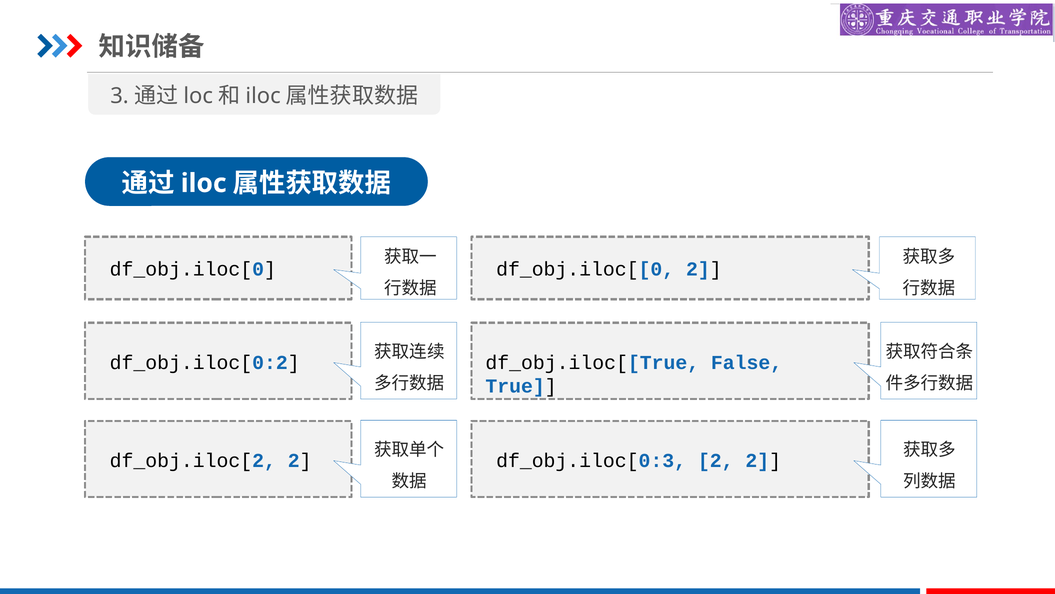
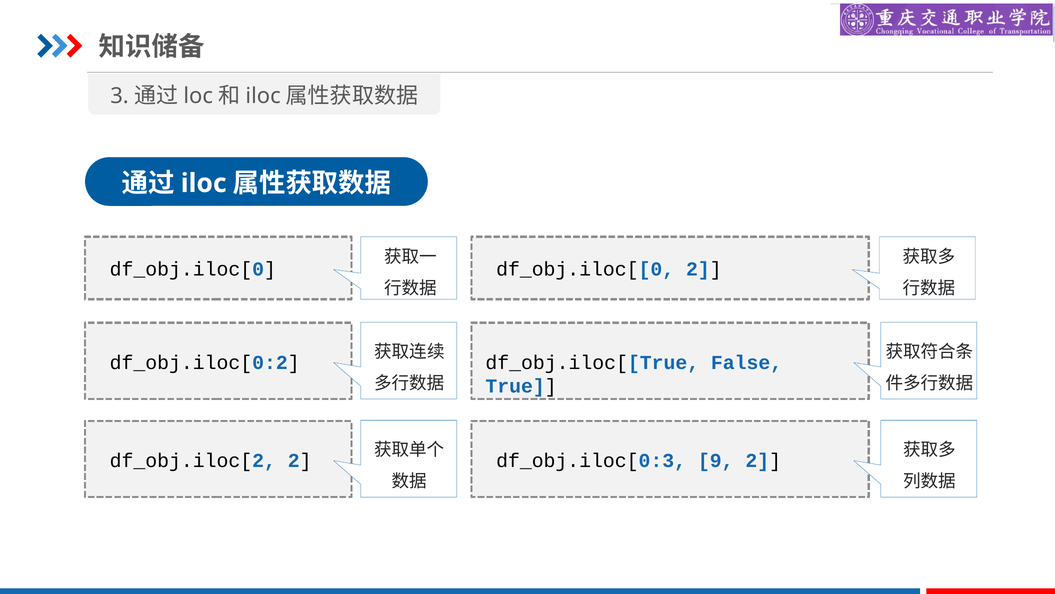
df_obj.iloc[0:3 2: 2 -> 9 (716, 460)
